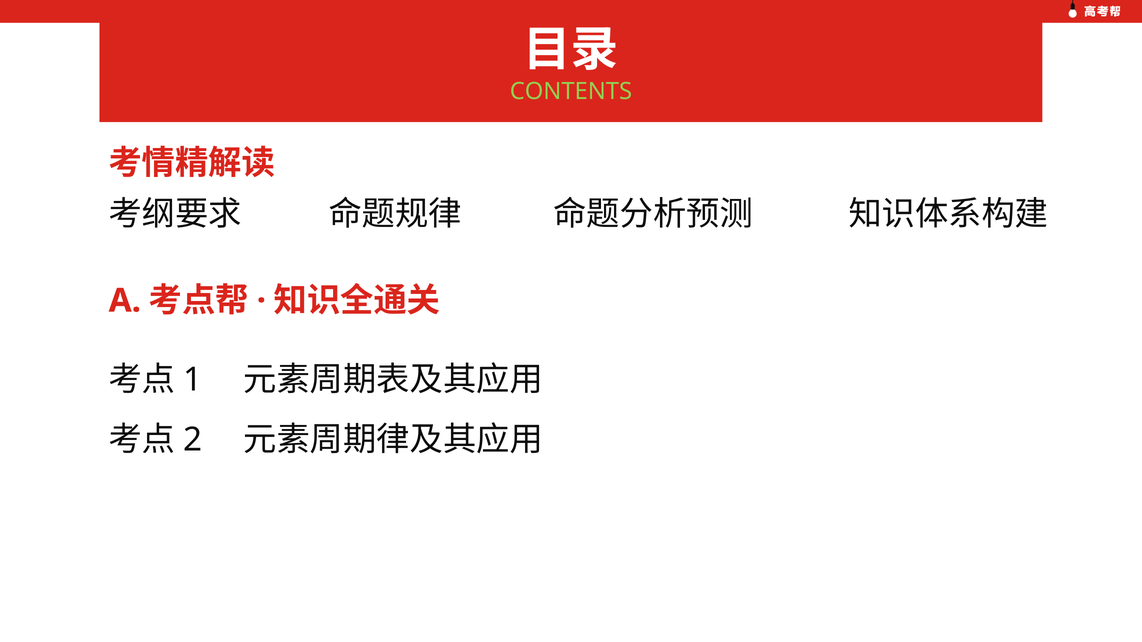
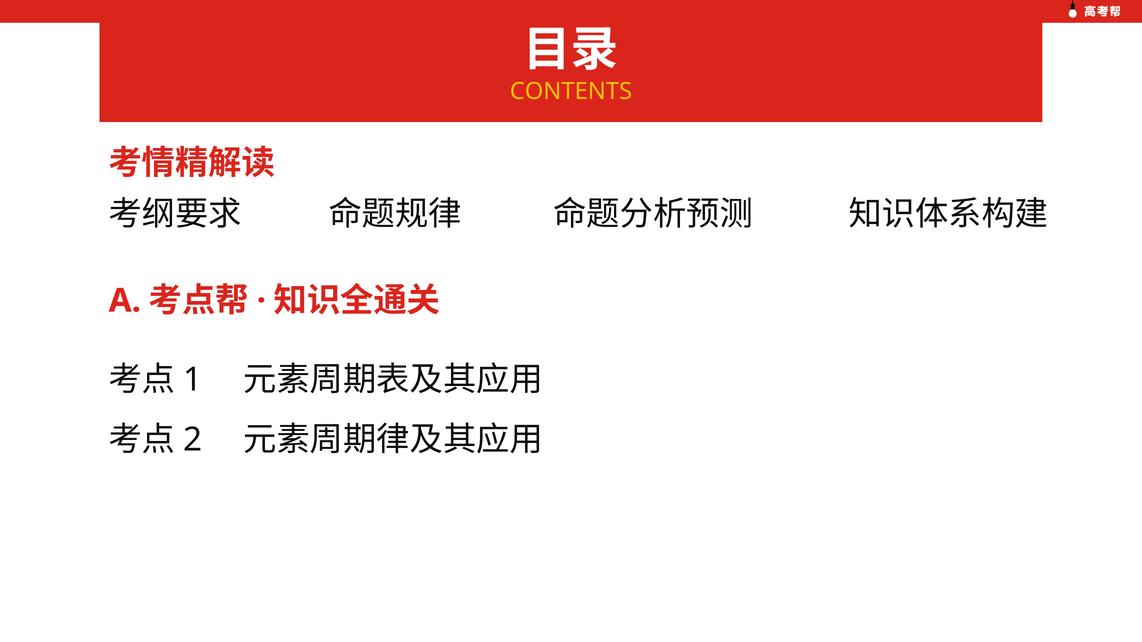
CONTENTS colour: light green -> yellow (571, 91)
